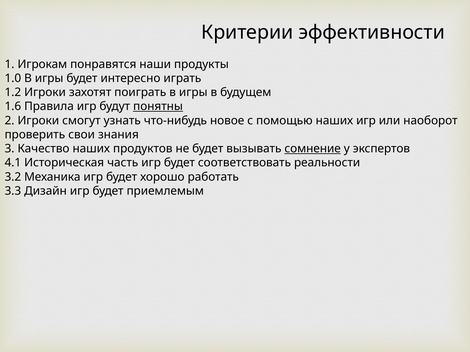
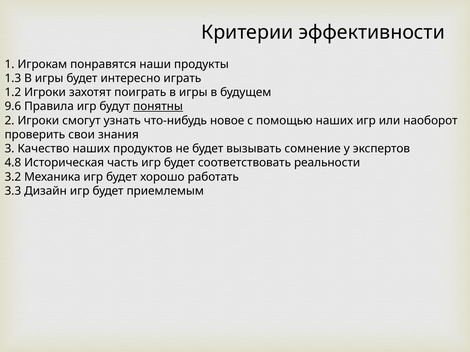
1.0: 1.0 -> 1.3 (13, 78)
1.6: 1.6 -> 9.6 (13, 107)
сомнение underline: present -> none (313, 149)
4.1: 4.1 -> 4.8 (13, 163)
